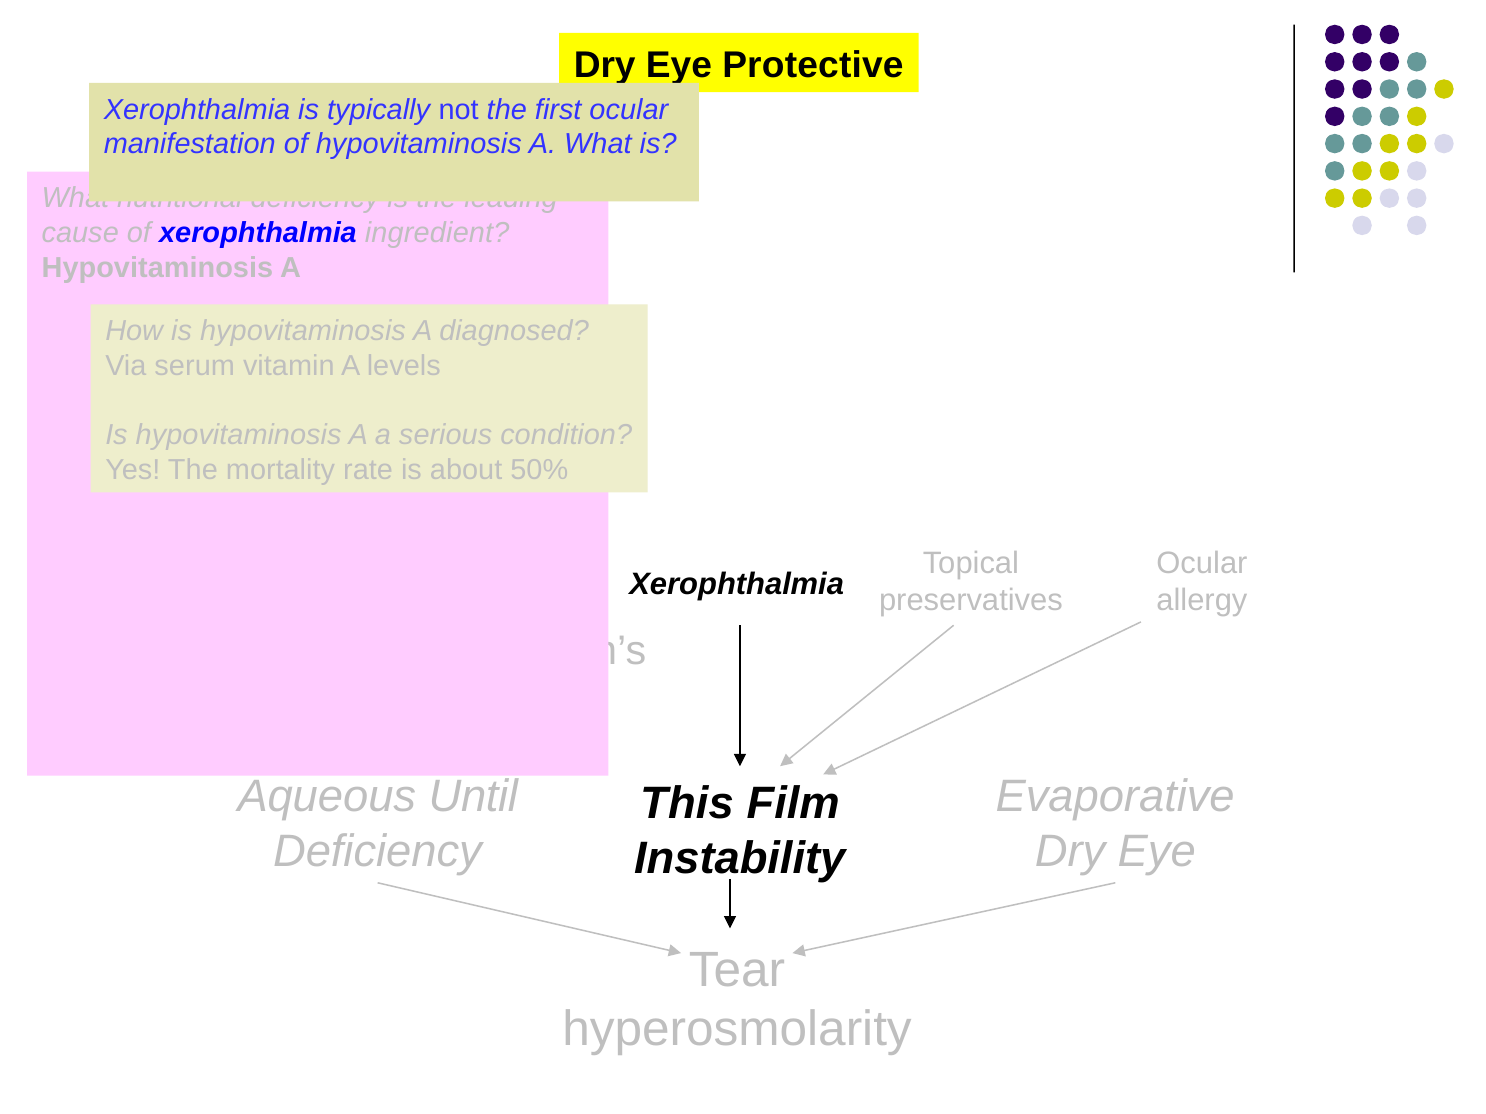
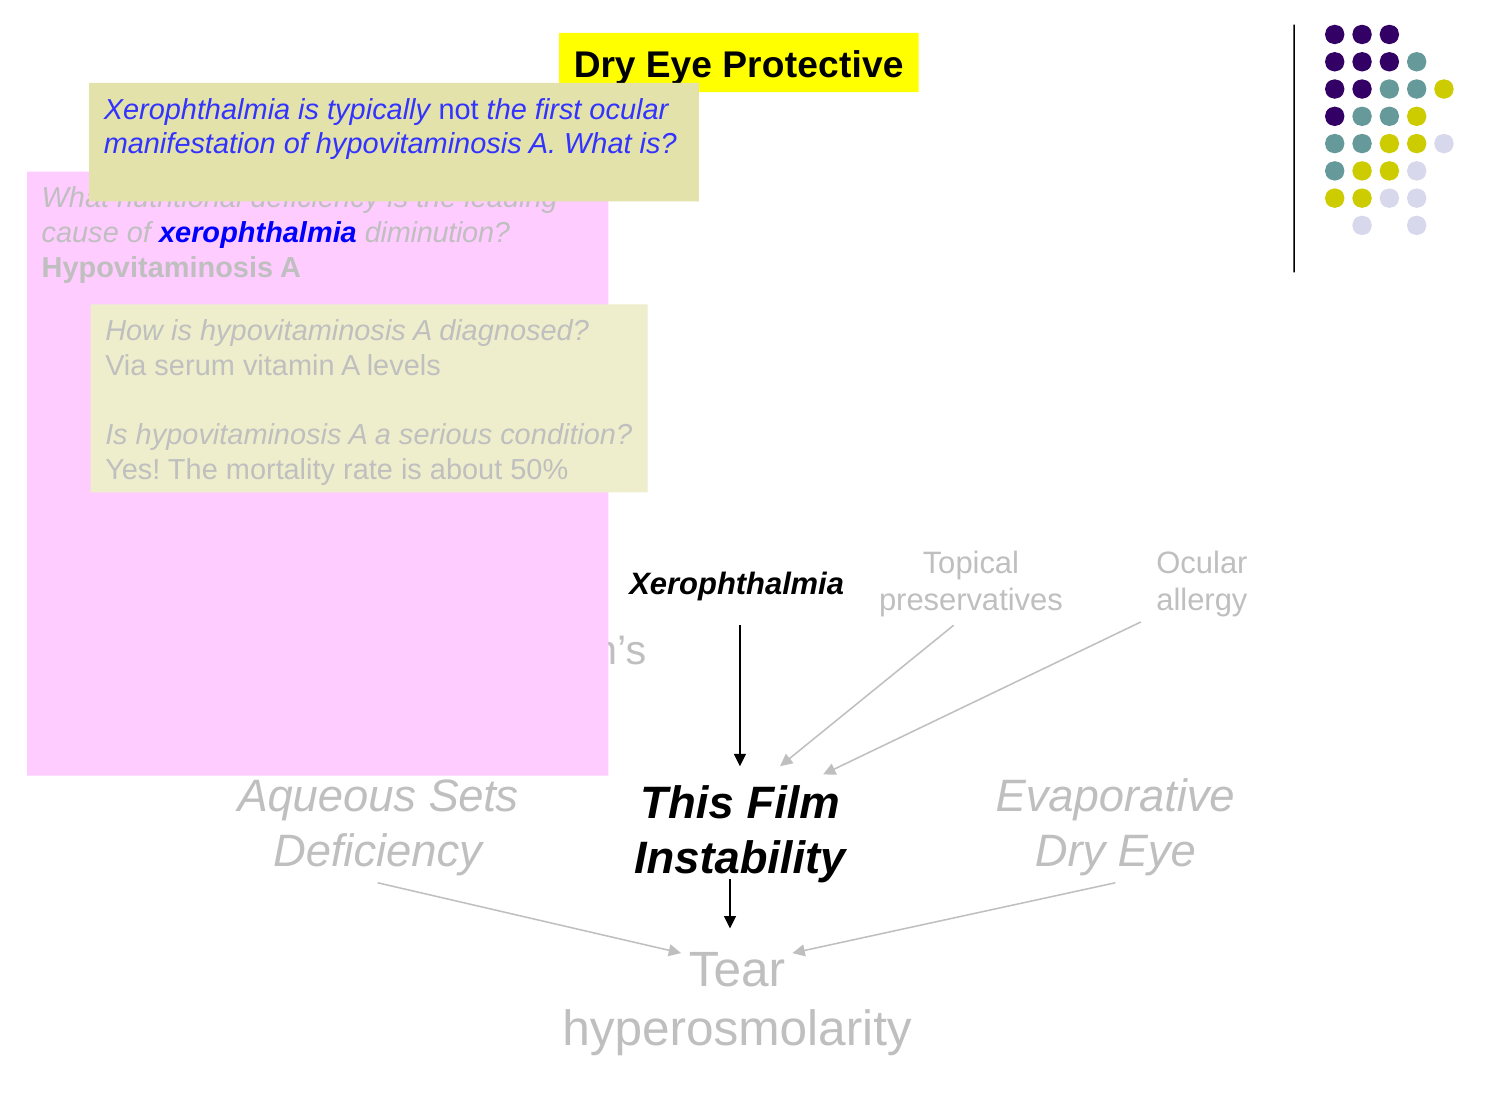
ingredient: ingredient -> diminution (437, 233)
Until: Until -> Sets (473, 797)
